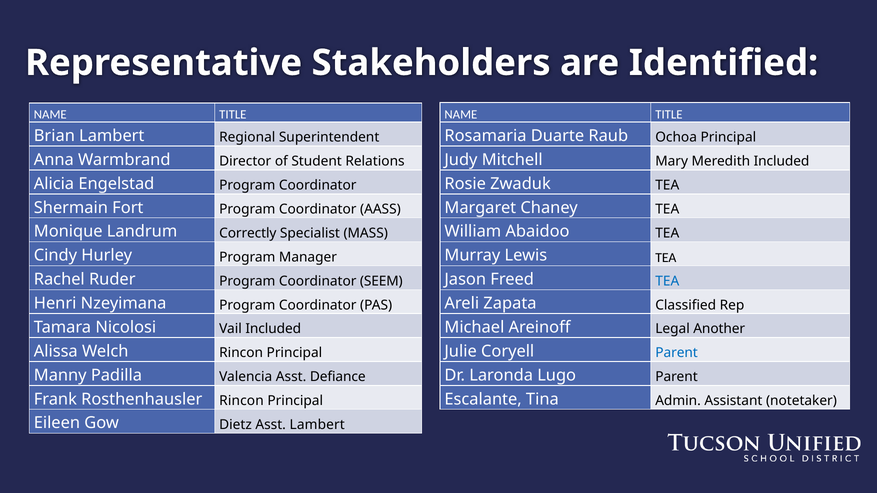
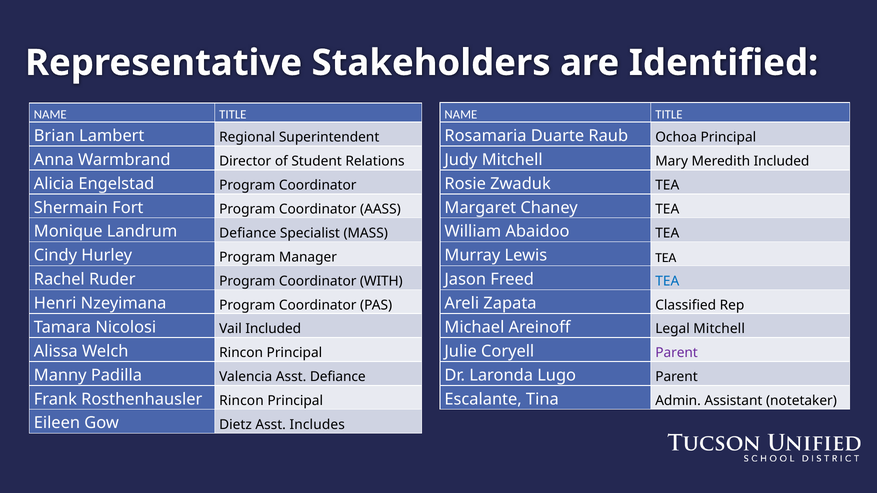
Correctly: Correctly -> Defiance (248, 233)
SEEM: SEEM -> WITH (381, 281)
Legal Another: Another -> Mitchell (719, 329)
Parent colour: blue -> purple (677, 353)
Asst Lambert: Lambert -> Includes (317, 425)
